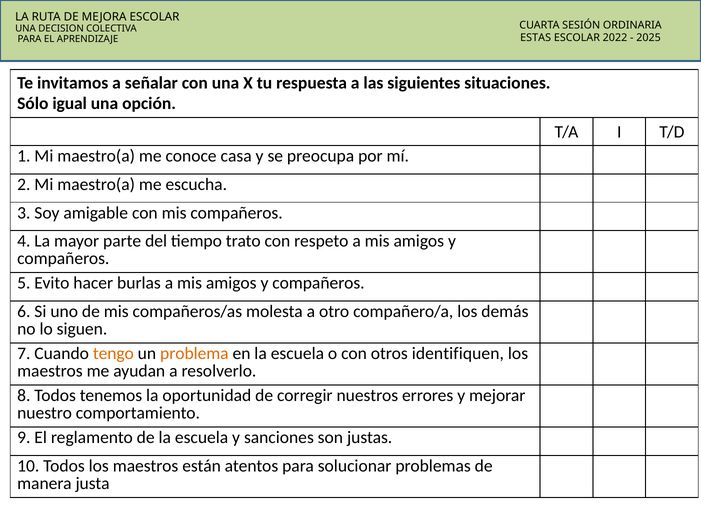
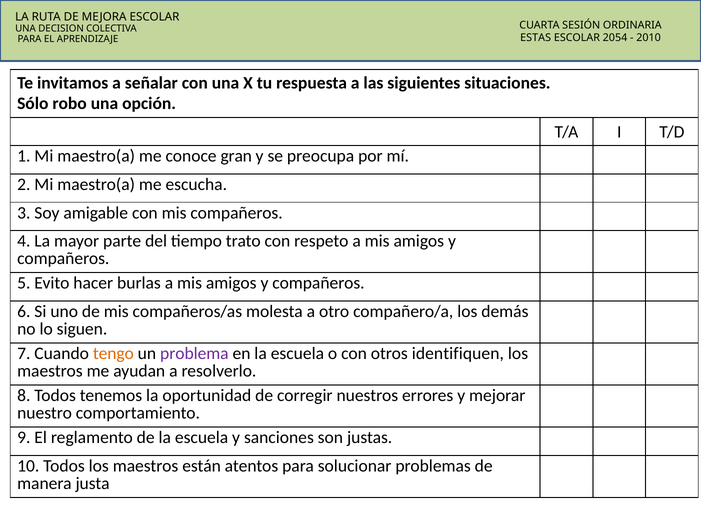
2022: 2022 -> 2054 (615, 38)
2025: 2025 -> 2010 (649, 38)
igual: igual -> robo (70, 104)
casa: casa -> gran (236, 156)
problema colour: orange -> purple (194, 354)
